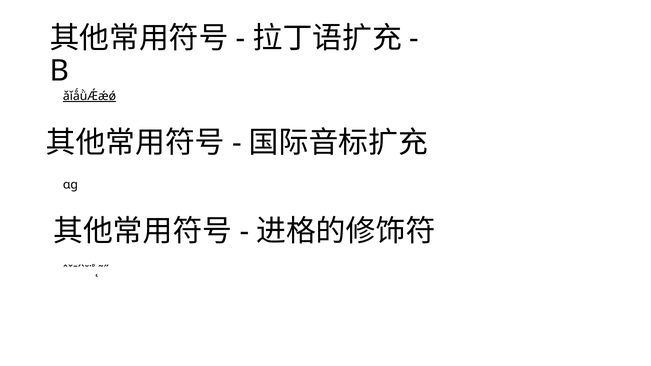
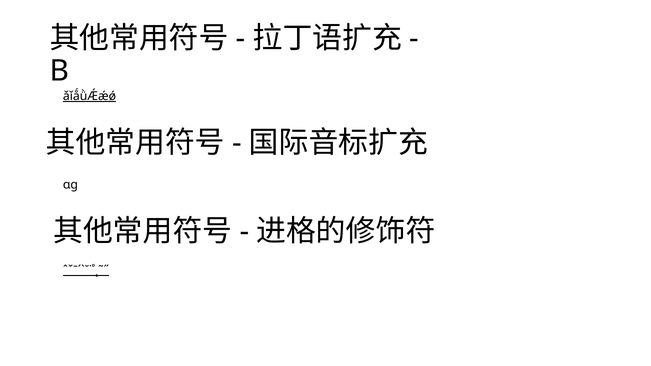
ˆˇˉˊˋ˘˙˚˛˜˝ underline: none -> present (86, 270)
